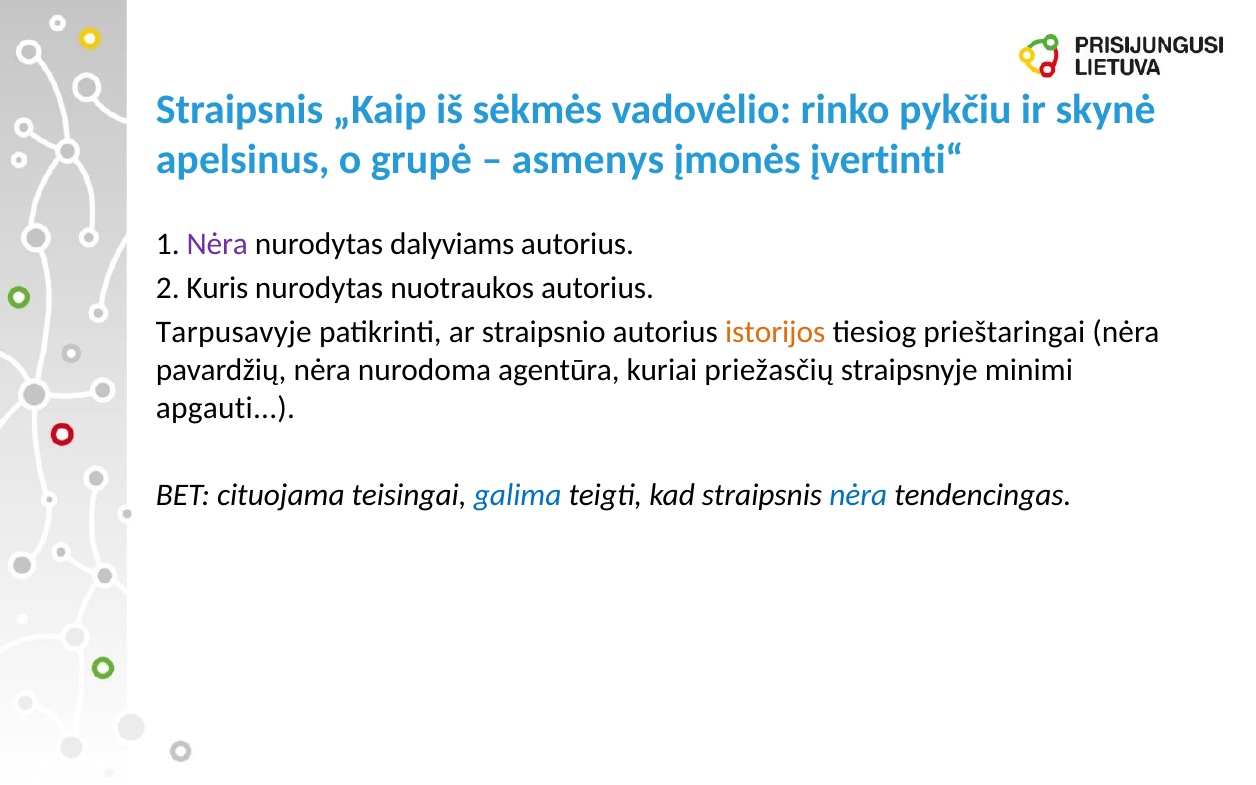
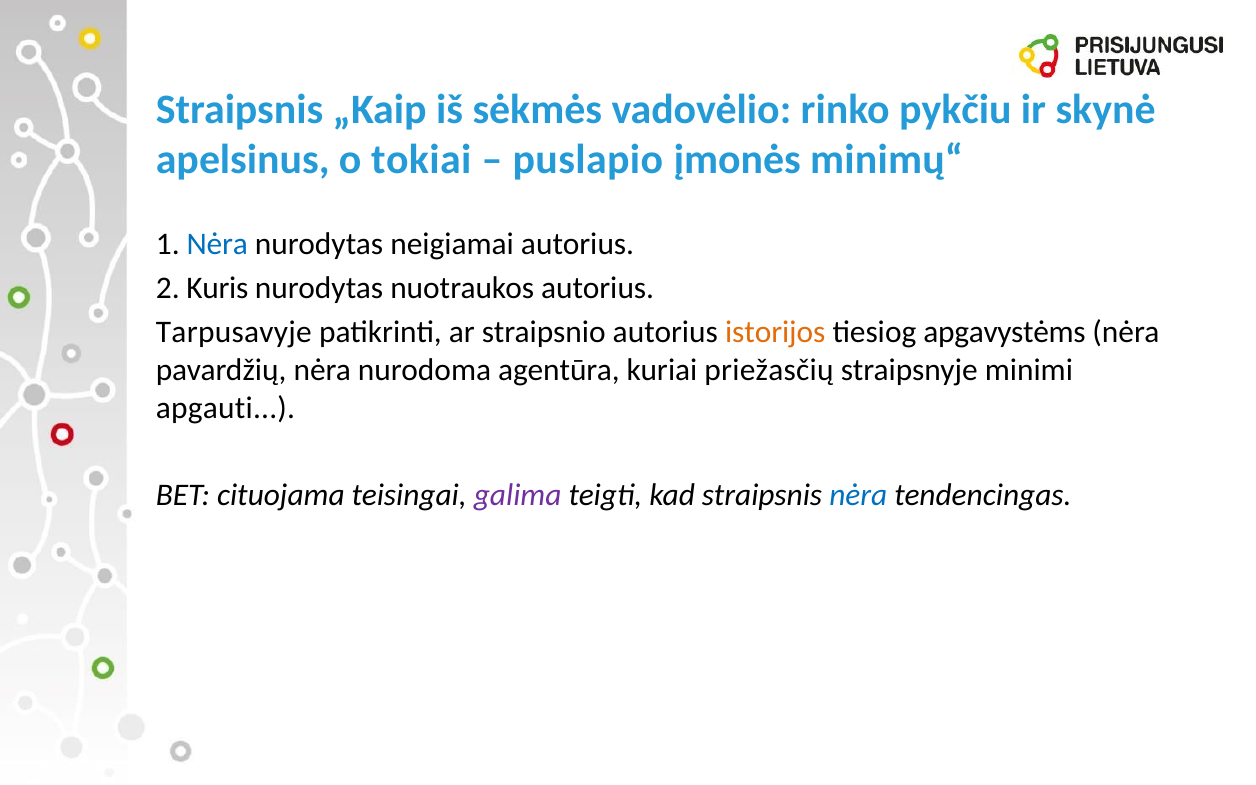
grupė: grupė -> tokiai (421, 160)
asmenys: asmenys -> puslapio (588, 160)
įvertinti“: įvertinti“ -> minimų“ (887, 160)
Nėra colour: purple -> blue (217, 244)
dalyviams: dalyviams -> neigiamai (452, 244)
prieštaringai: prieštaringai -> apgavystėms (1005, 332)
galima colour: blue -> purple (518, 496)
